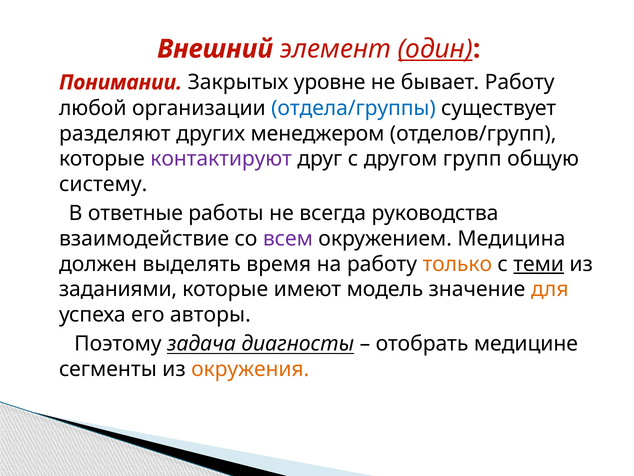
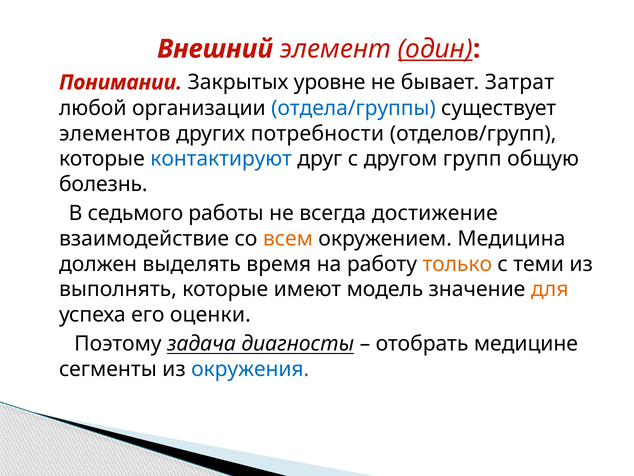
бывает Работу: Работу -> Затрат (519, 82)
разделяют: разделяют -> элементов (115, 133)
менеджером: менеджером -> потребности (317, 133)
контактируют colour: purple -> blue (221, 159)
систему: систему -> болезнь (103, 184)
ответные: ответные -> седьмого (135, 213)
руководства: руководства -> достижение (435, 213)
всем colour: purple -> orange (288, 238)
теми underline: present -> none (539, 264)
заданиями: заданиями -> выполнять (118, 289)
авторы: авторы -> оценки (210, 314)
окружения colour: orange -> blue (250, 369)
